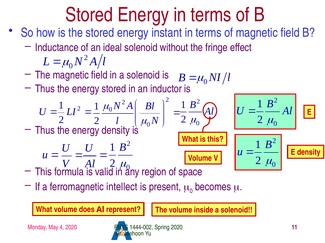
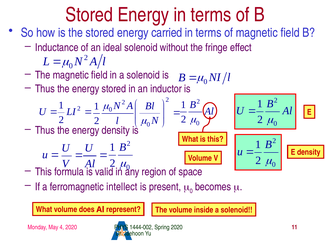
instant: instant -> carried (167, 33)
